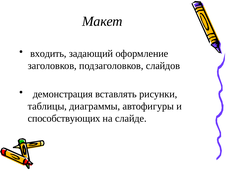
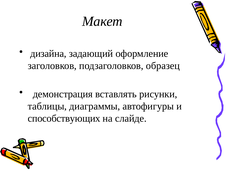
входить: входить -> дизайна (48, 53)
слайдов: слайдов -> образец (163, 65)
